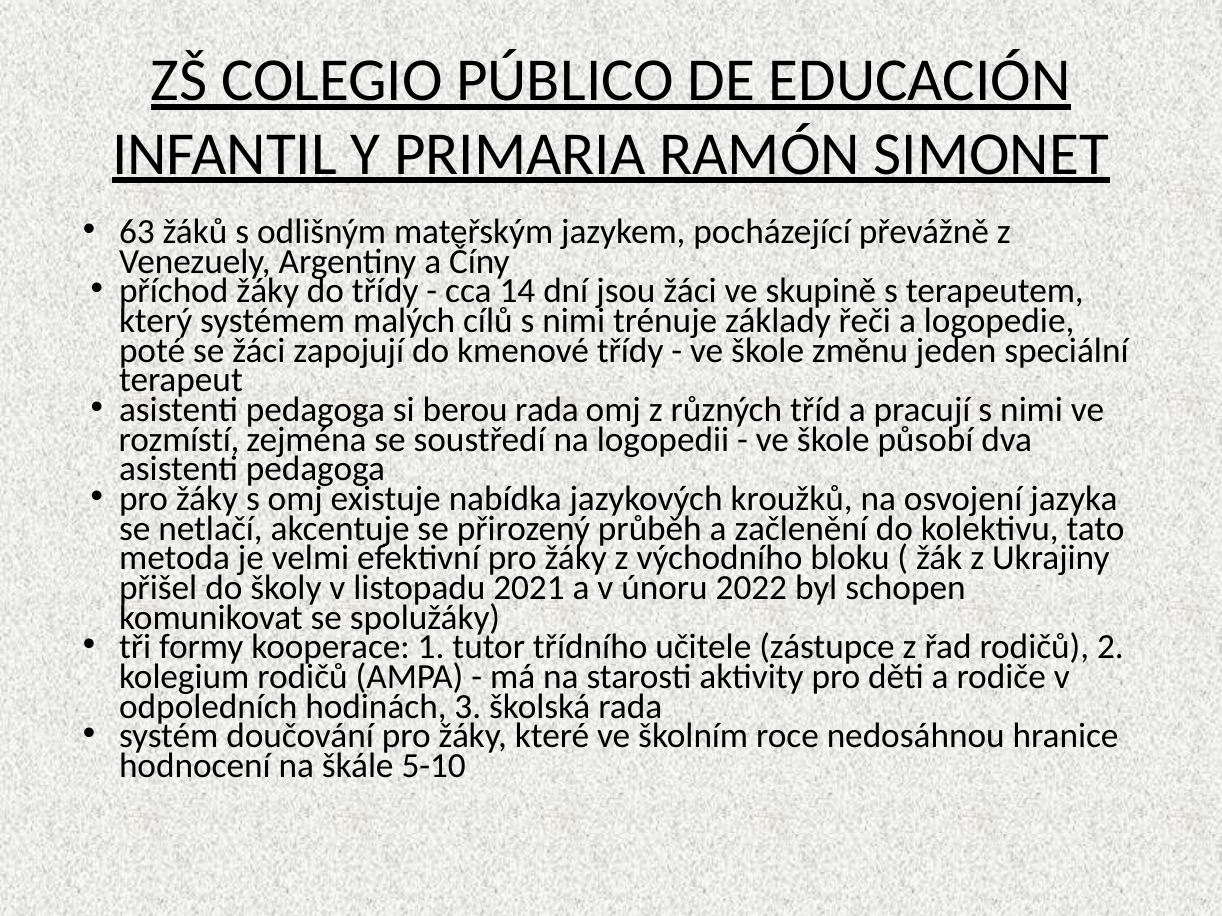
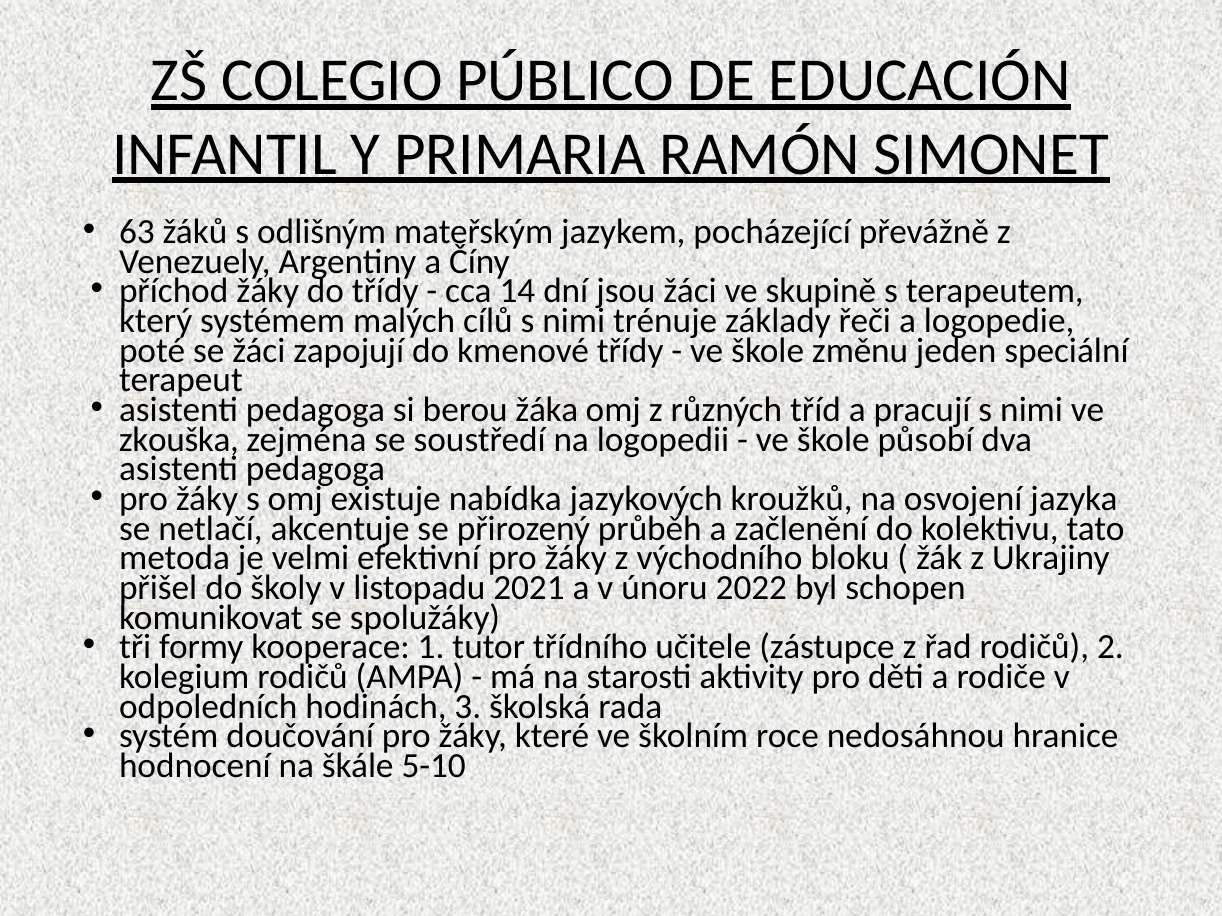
berou rada: rada -> žáka (547, 410)
rozmístí: rozmístí -> zkouška (179, 440)
